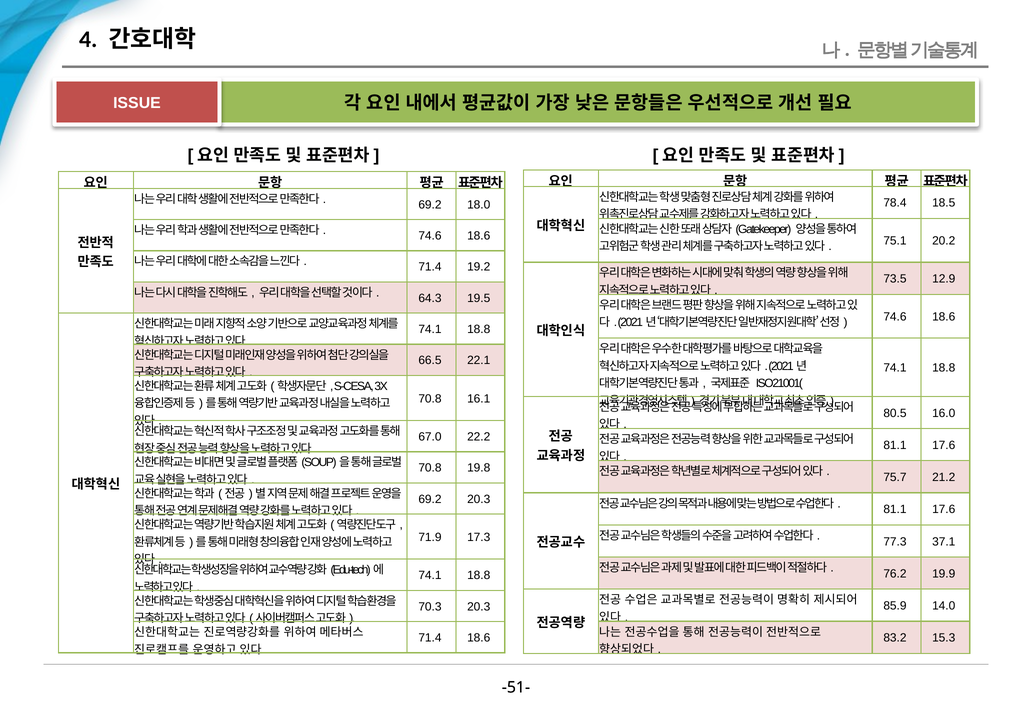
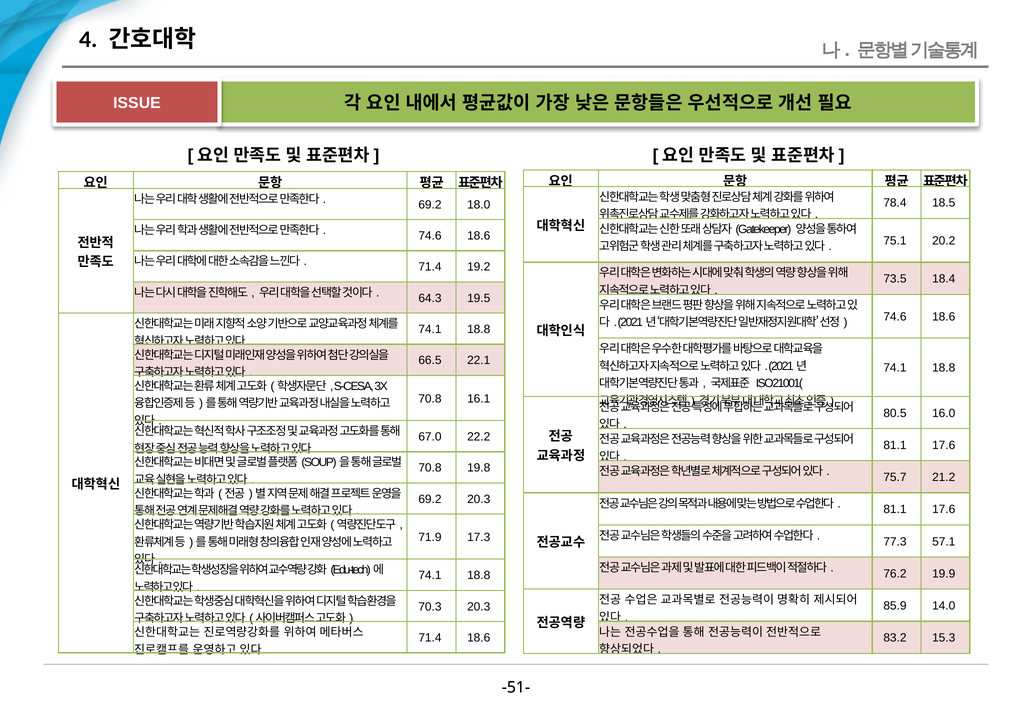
12.9: 12.9 -> 18.4 (944, 279)
37.1: 37.1 -> 57.1 (944, 542)
